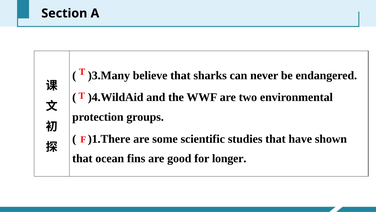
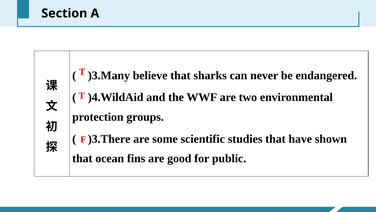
)1.There: )1.There -> )3.There (109, 139)
longer: longer -> public (229, 158)
